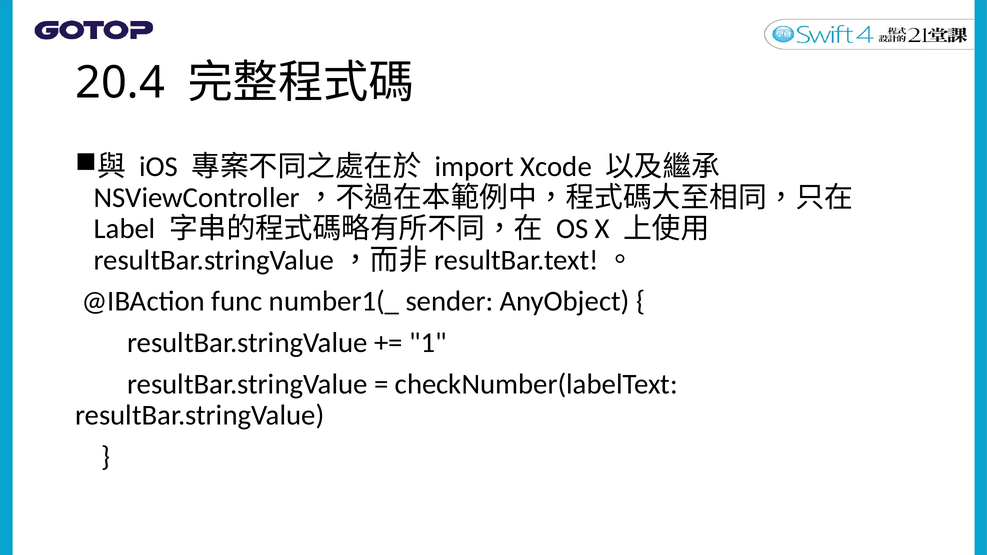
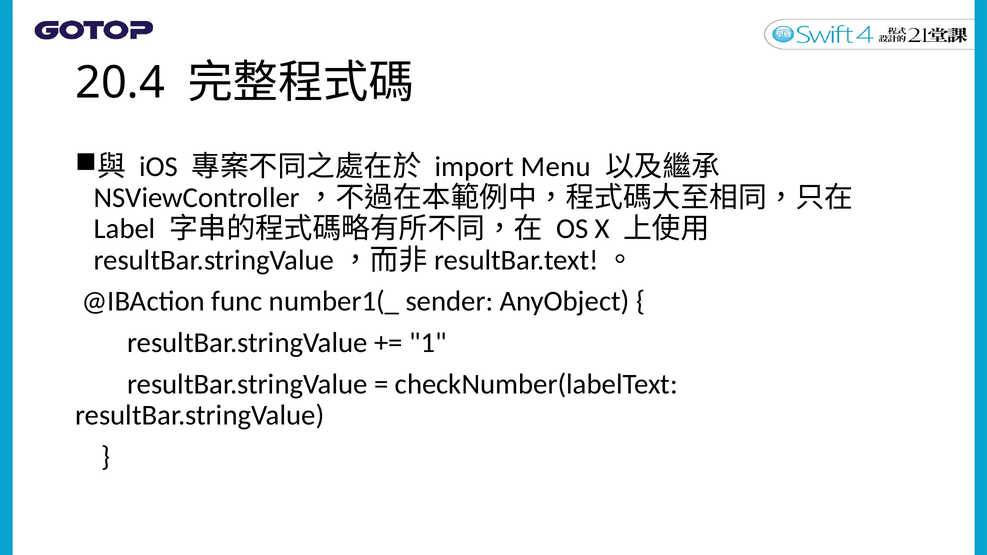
Xcode: Xcode -> Menu (556, 167)
